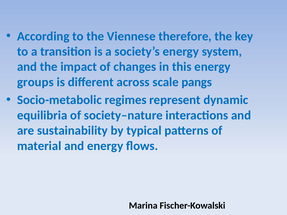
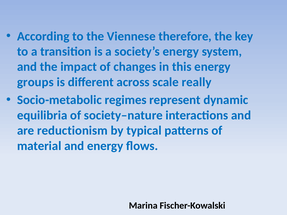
pangs: pangs -> really (197, 82)
sustainability: sustainability -> reductionism (72, 131)
